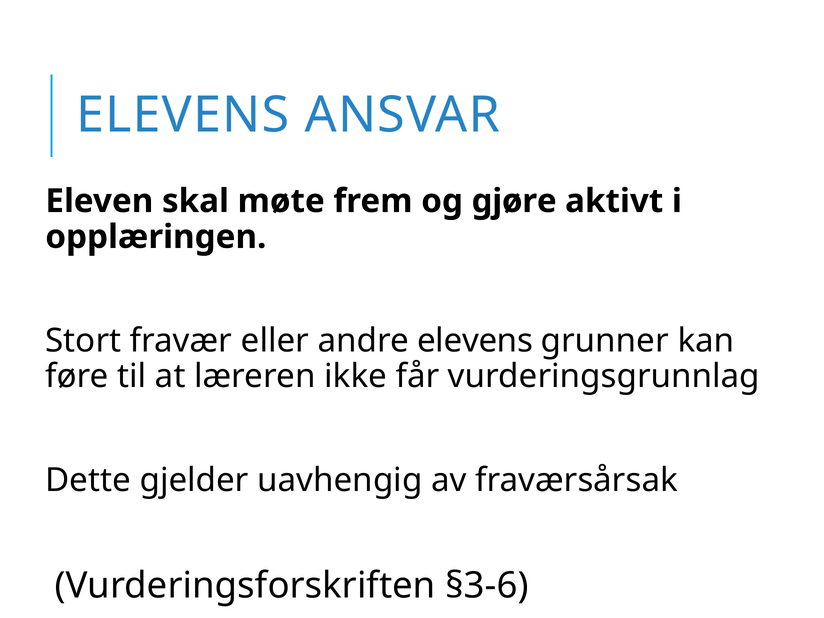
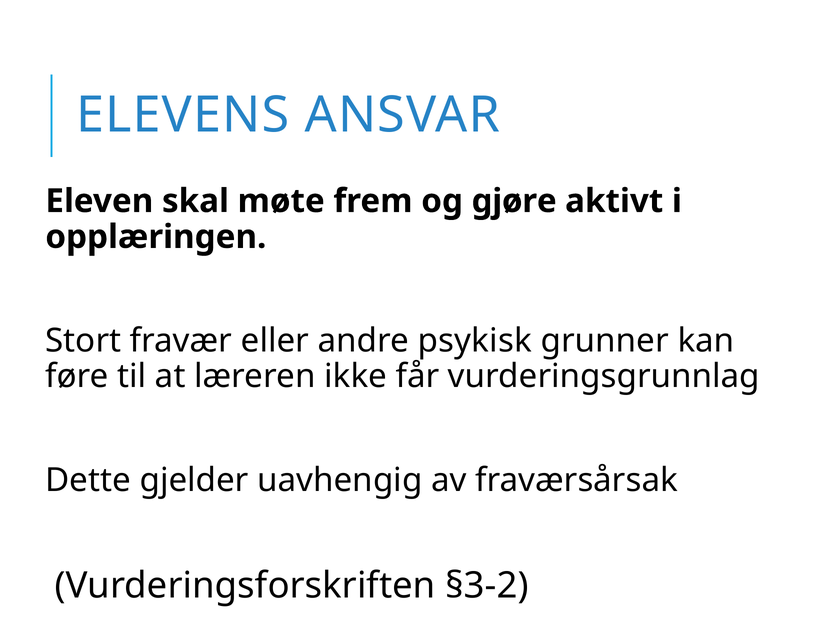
andre elevens: elevens -> psykisk (475, 341)
§3-6: §3-6 -> §3-2 (487, 586)
